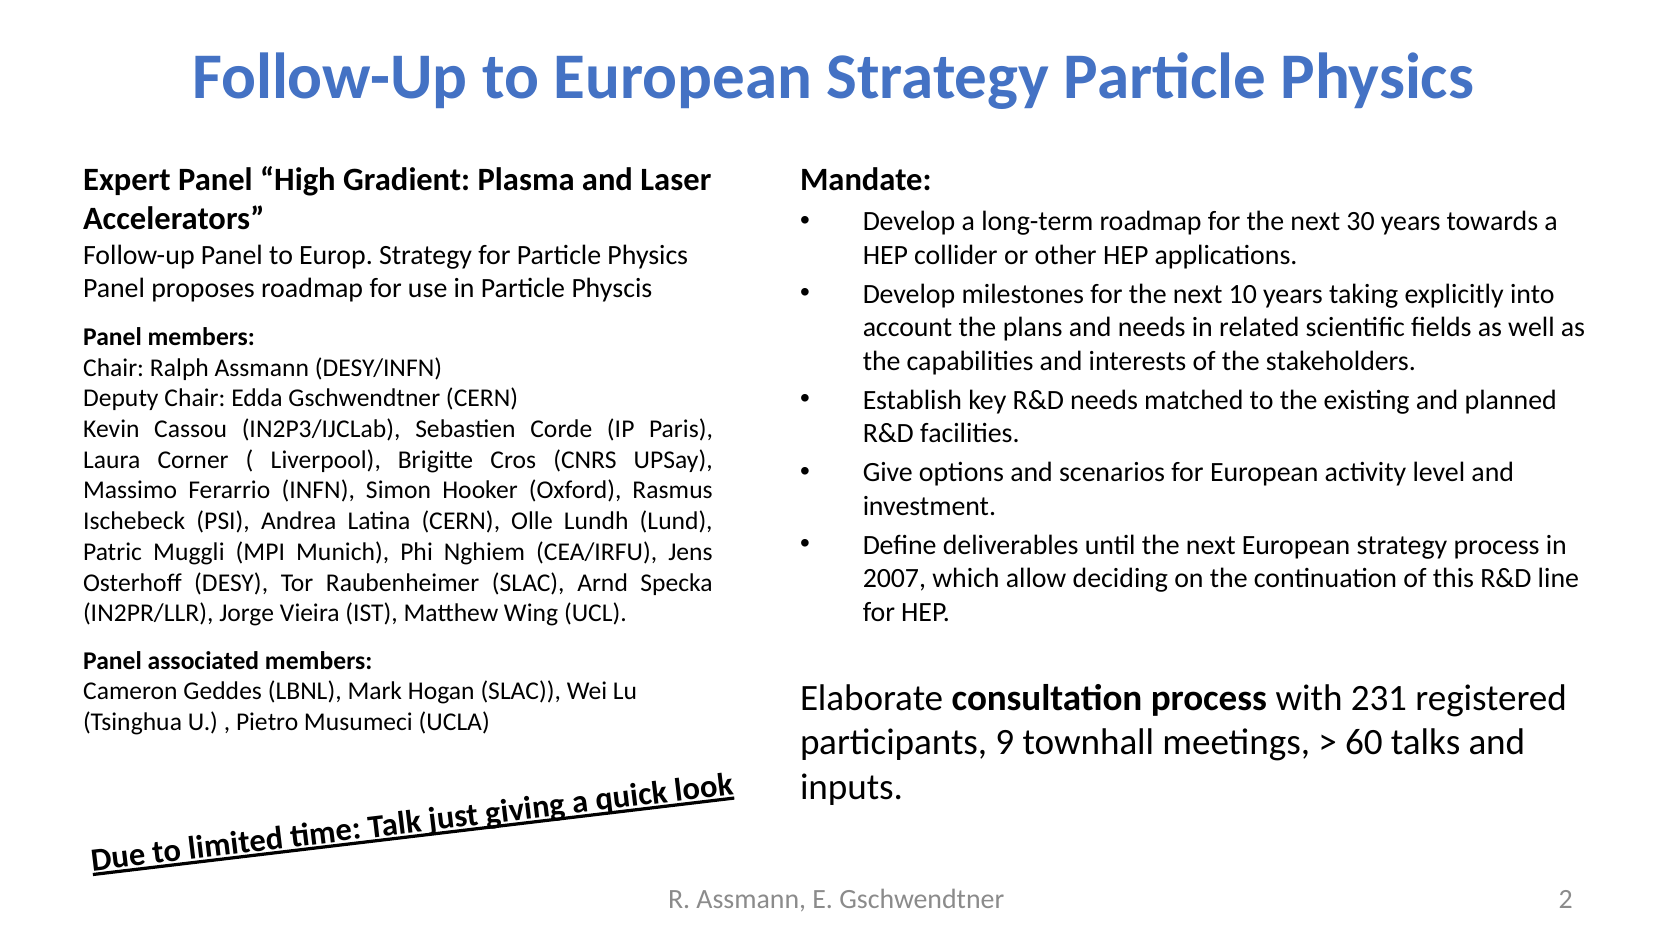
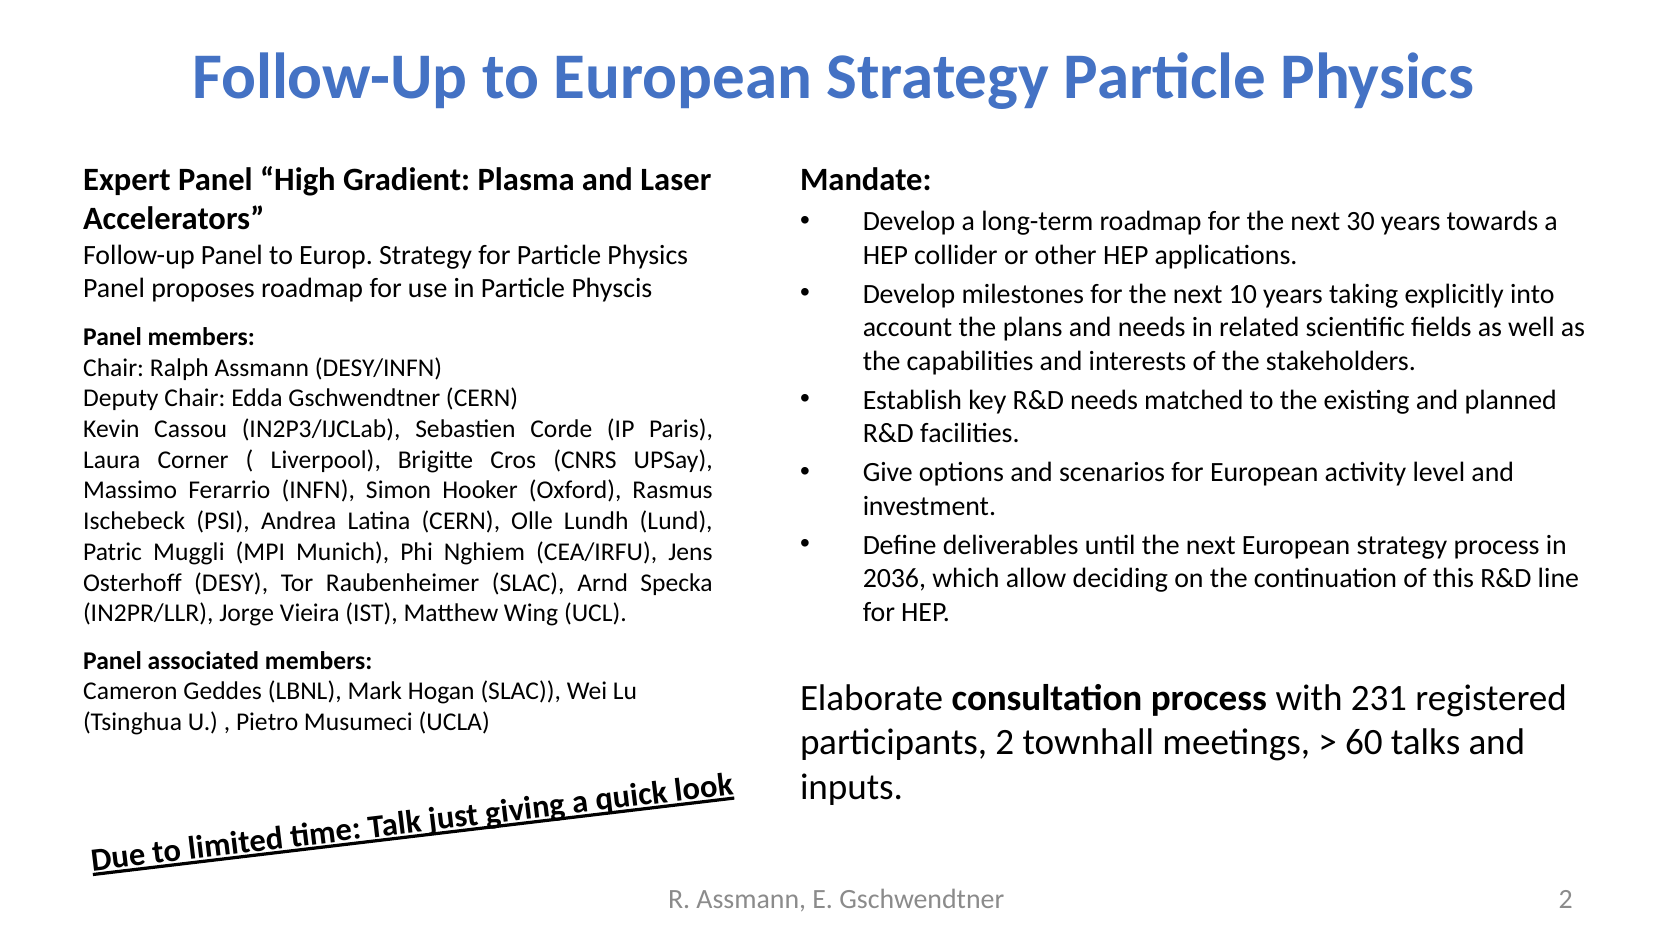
2007: 2007 -> 2036 (894, 578)
participants 9: 9 -> 2 (1005, 743)
